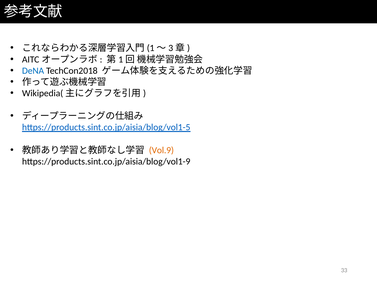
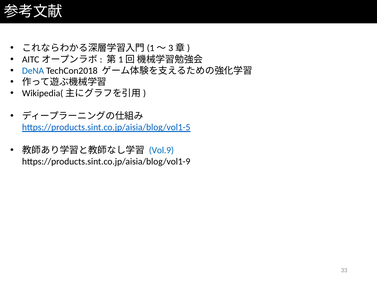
Vol.9 colour: orange -> blue (161, 150)
